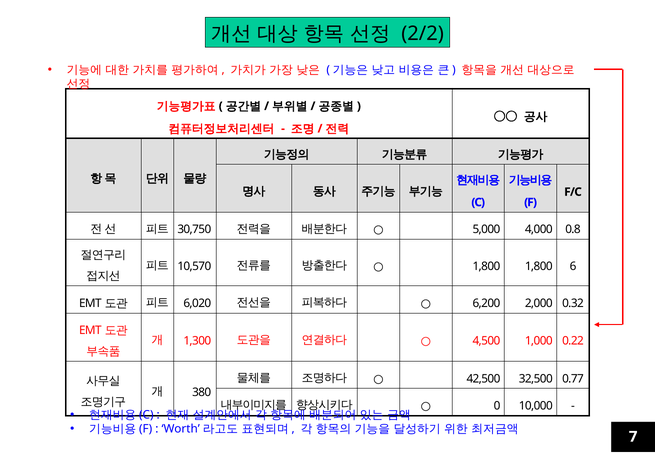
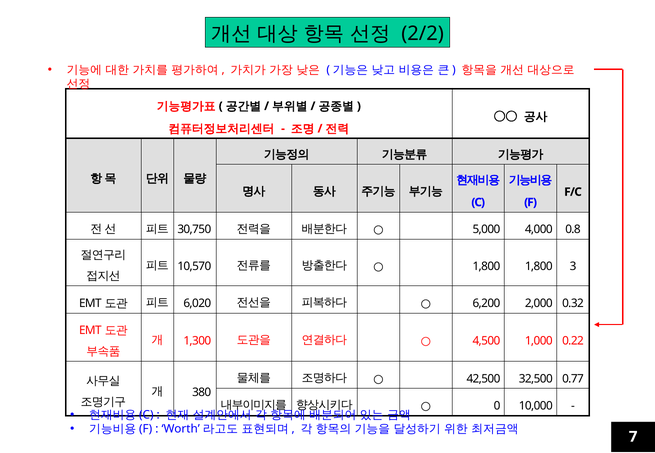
6: 6 -> 3 (573, 267)
